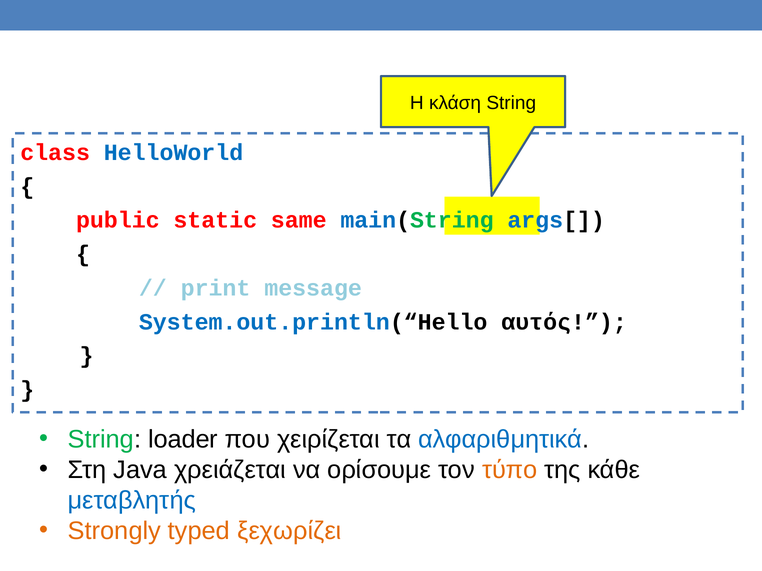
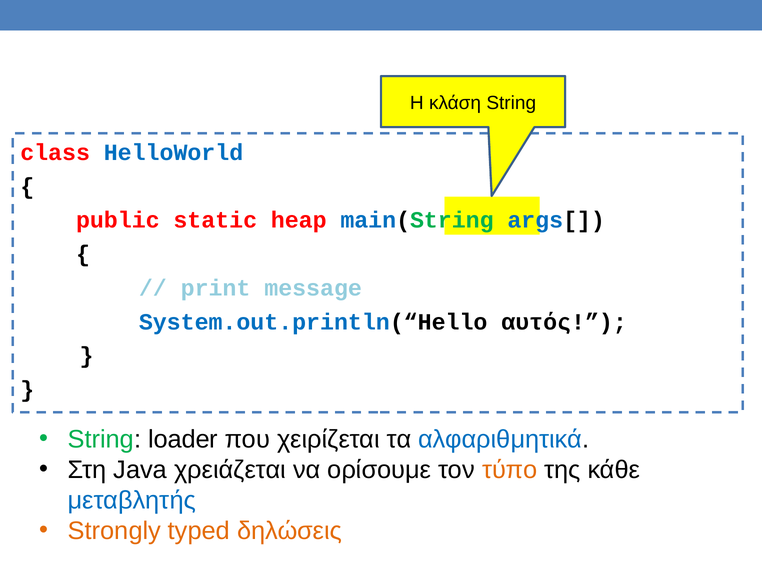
same: same -> heap (299, 220)
ξεχωρίζει: ξεχωρίζει -> δηλώσεις (289, 531)
